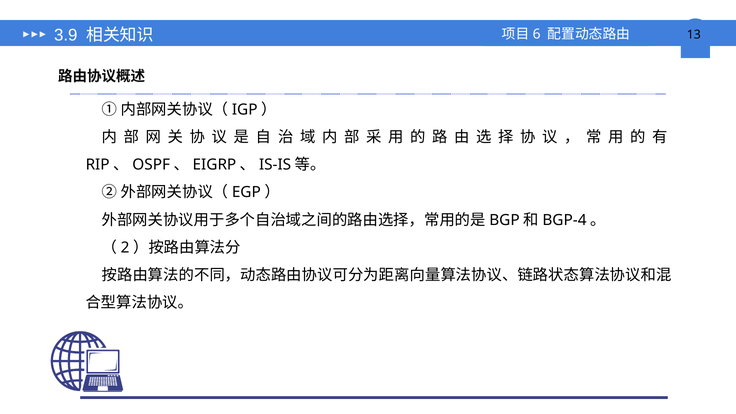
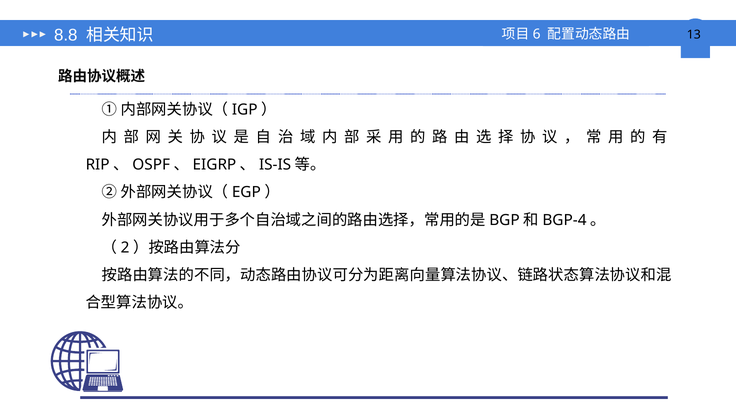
3.9: 3.9 -> 8.8 (66, 35)
